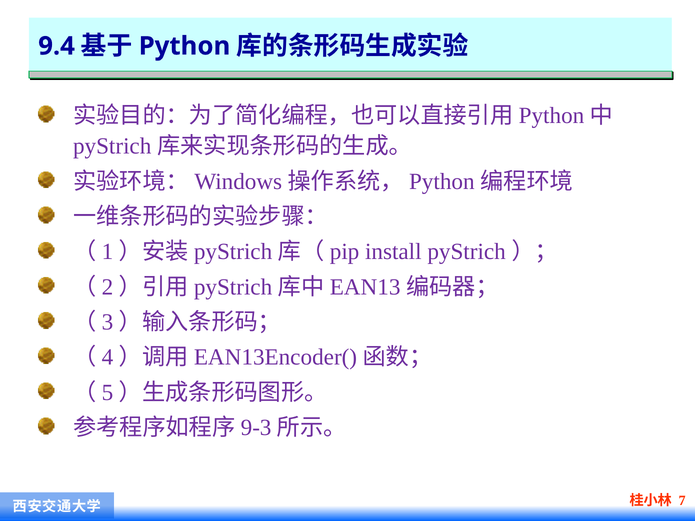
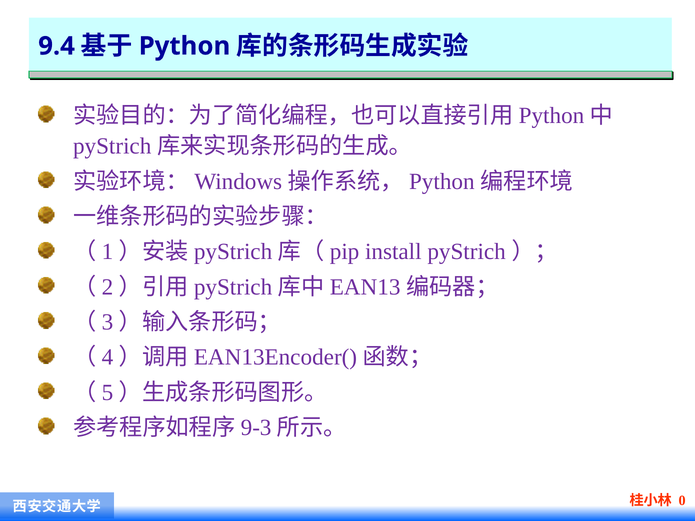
7: 7 -> 0 (682, 501)
